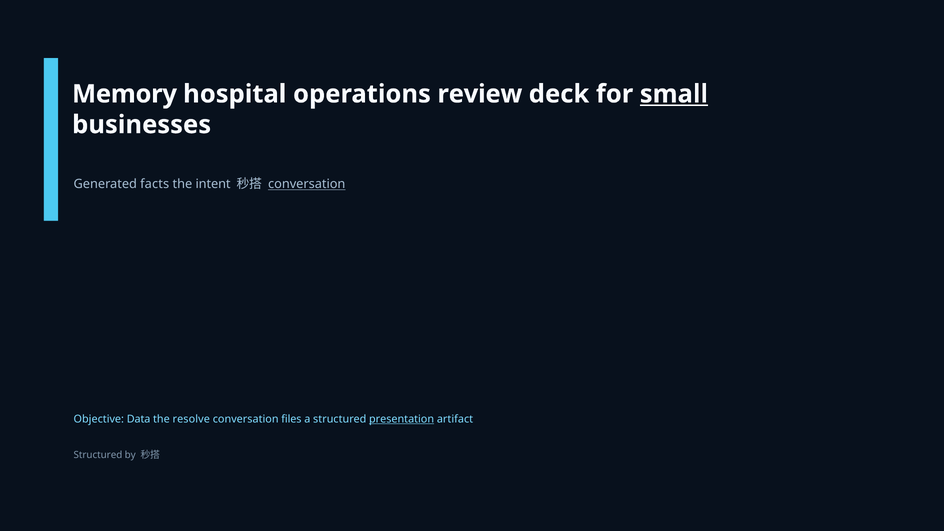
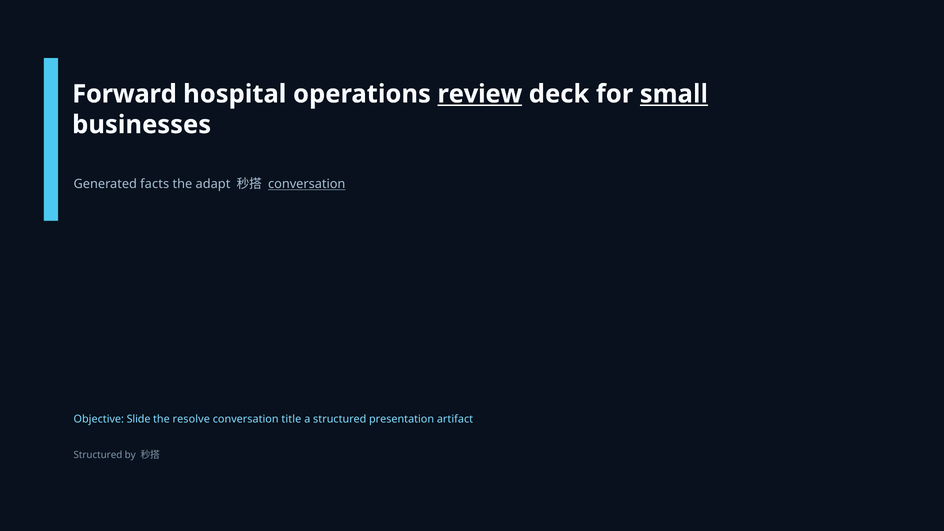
Memory: Memory -> Forward (124, 94)
review underline: none -> present (480, 94)
intent: intent -> adapt (213, 184)
Data: Data -> Slide (139, 419)
files: files -> title (291, 419)
presentation underline: present -> none (402, 419)
